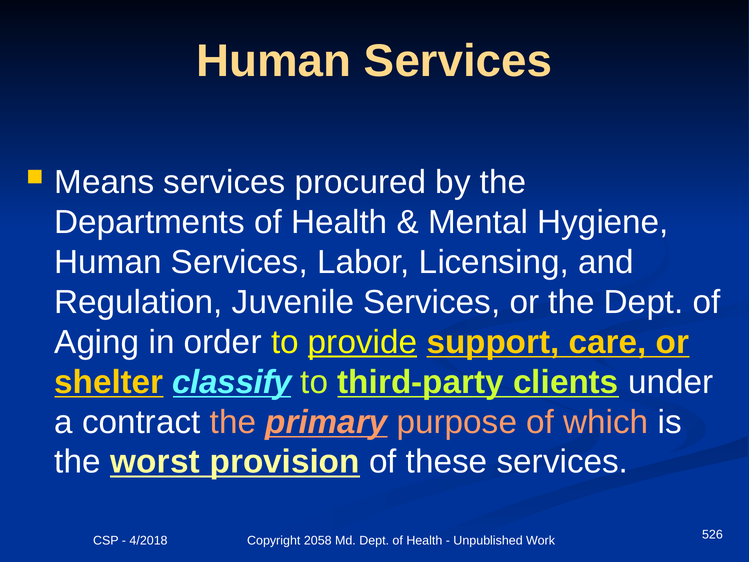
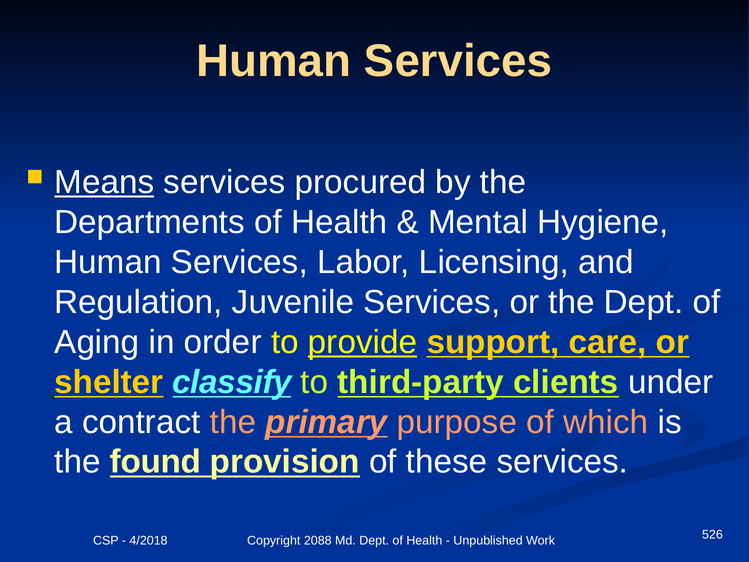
Means underline: none -> present (104, 182)
worst: worst -> found (155, 462)
2058: 2058 -> 2088 (318, 540)
